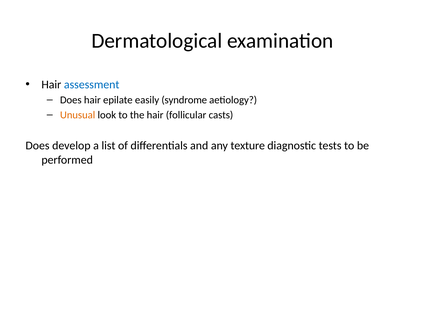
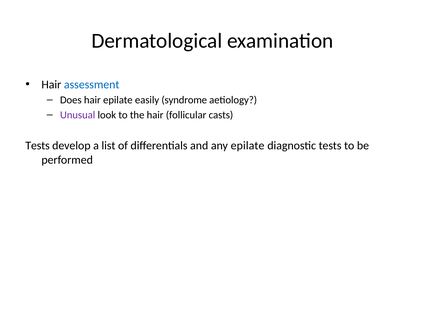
Unusual colour: orange -> purple (78, 115)
Does: Does -> Tests (38, 146)
any texture: texture -> epilate (248, 146)
